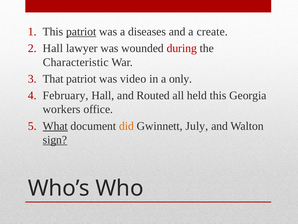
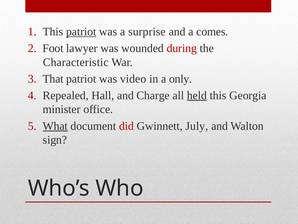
diseases: diseases -> surprise (147, 32)
create: create -> comes (212, 32)
Hall: Hall -> Foot (53, 48)
February: February -> Repealed (66, 95)
Routed: Routed -> Charge (153, 95)
held underline: none -> present (197, 95)
workers: workers -> minister (62, 109)
did colour: orange -> red (126, 126)
sign underline: present -> none (55, 140)
